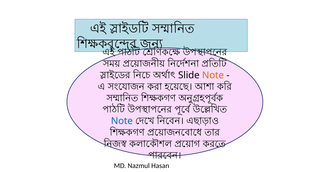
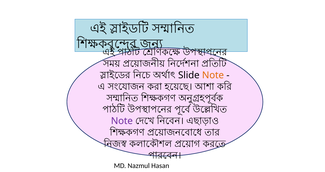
Note colour: blue -> purple (122, 121)
